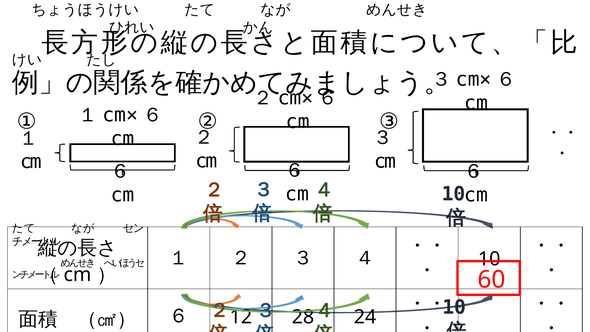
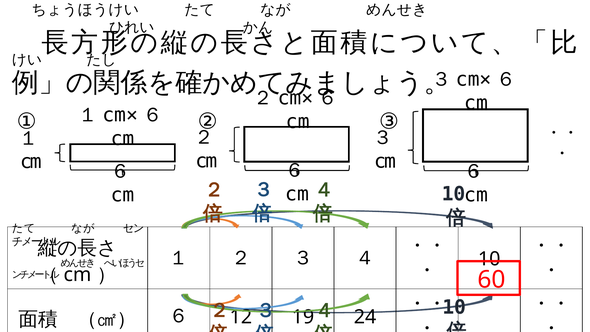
28: 28 -> 19 (303, 317)
